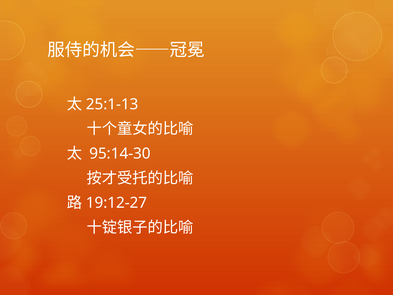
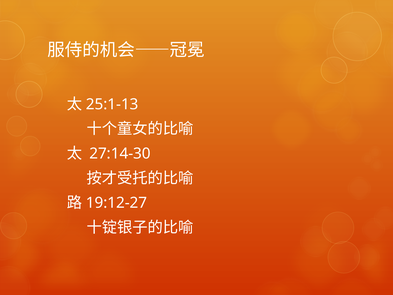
95:14-30: 95:14-30 -> 27:14-30 (120, 153)
